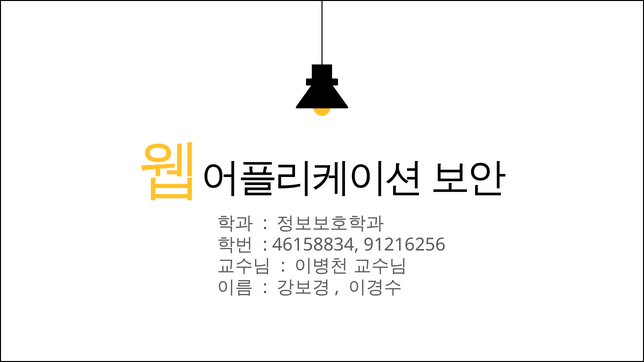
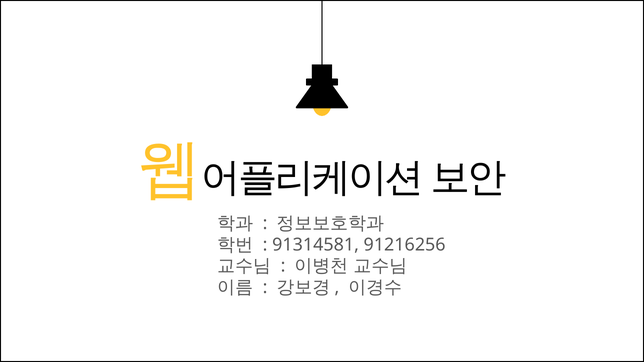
46158834: 46158834 -> 91314581 (316, 245)
